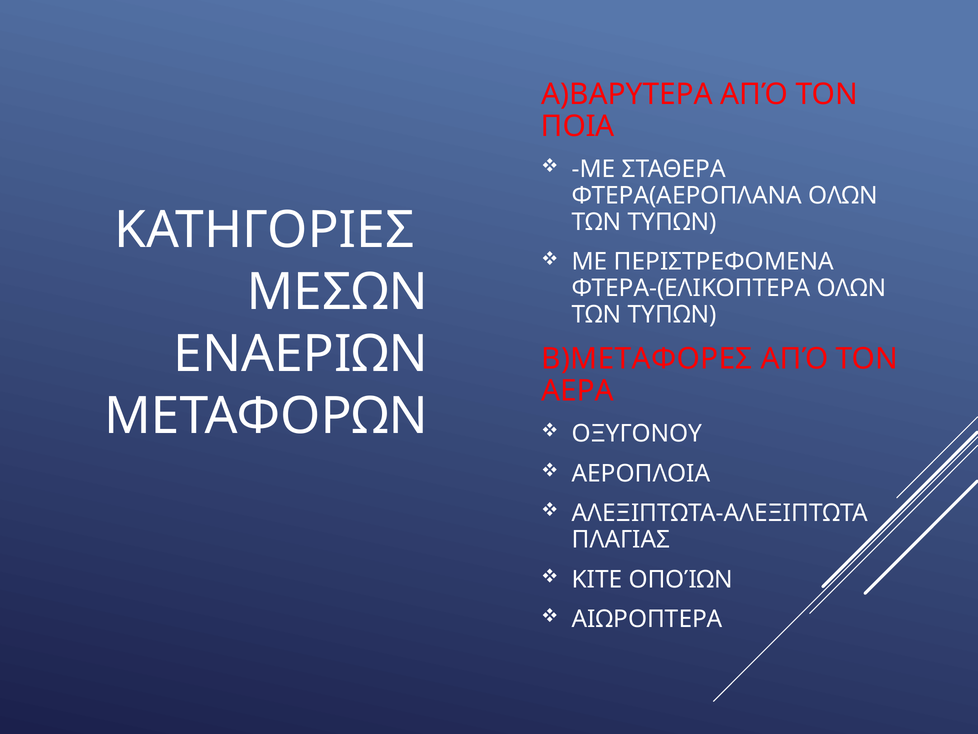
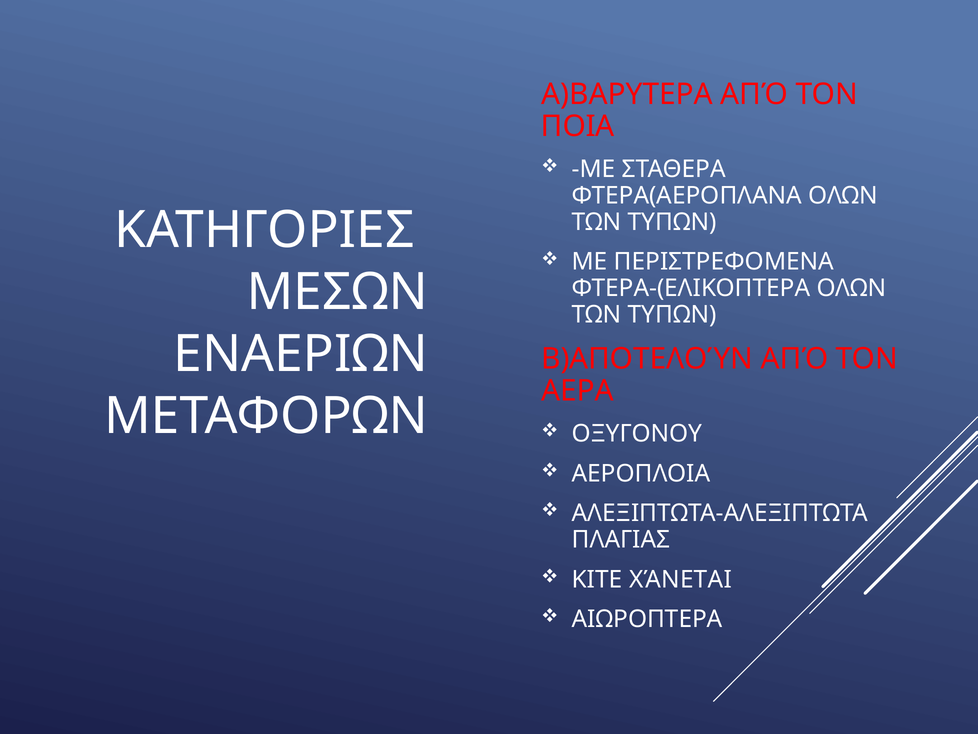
Β)ΜΕΤΑΦΟΡΕΣ: Β)ΜΕΤΑΦΟΡΕΣ -> Β)ΑΠΟΤΕΛΟΎΝ (647, 358)
ΟΠΟΊΩΝ: ΟΠΟΊΩΝ -> ΧΆΝΕΤΑΙ (680, 579)
